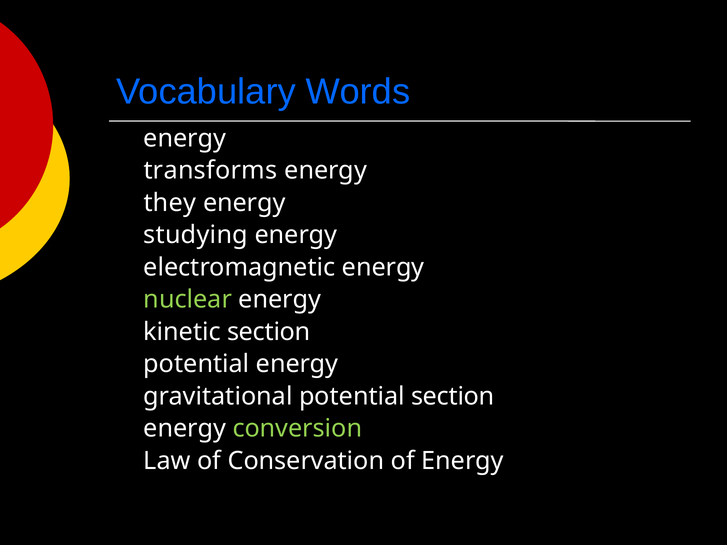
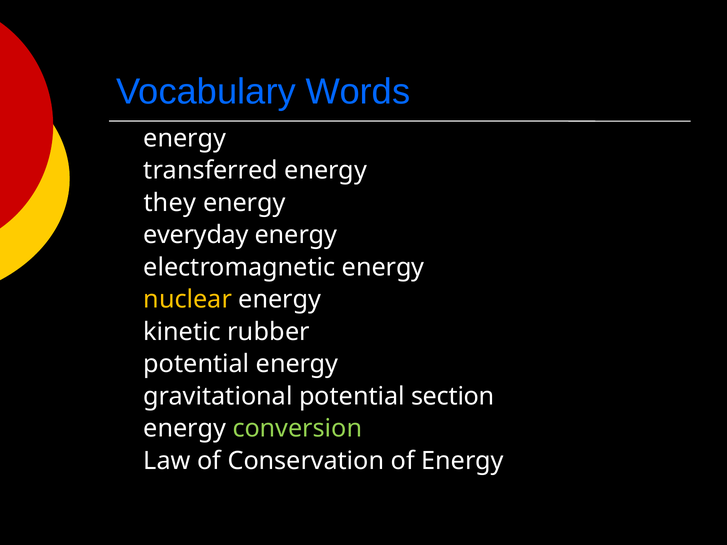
transforms: transforms -> transferred (211, 171)
studying: studying -> everyday (196, 235)
nuclear colour: light green -> yellow (188, 300)
kinetic section: section -> rubber (269, 332)
